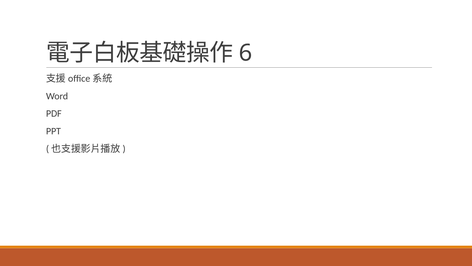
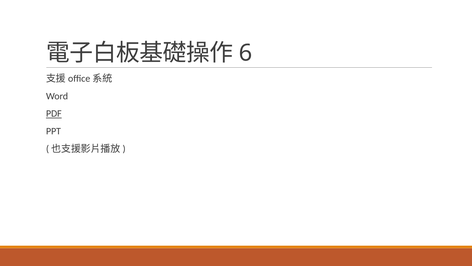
PDF underline: none -> present (54, 113)
